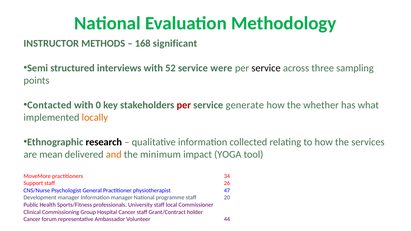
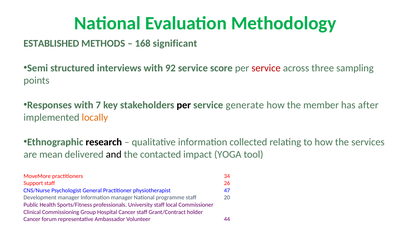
INSTRUCTOR: INSTRUCTOR -> ESTABLISHED (51, 44)
52: 52 -> 92 (170, 68)
were: were -> score (221, 68)
service colour: black -> red (266, 68)
Contacted: Contacted -> Responses (49, 105)
0: 0 -> 7 (98, 105)
per colour: red -> black (184, 105)
whether: whether -> member (321, 105)
what: what -> after (368, 105)
and colour: orange -> black (114, 154)
minimum: minimum -> contacted (161, 154)
